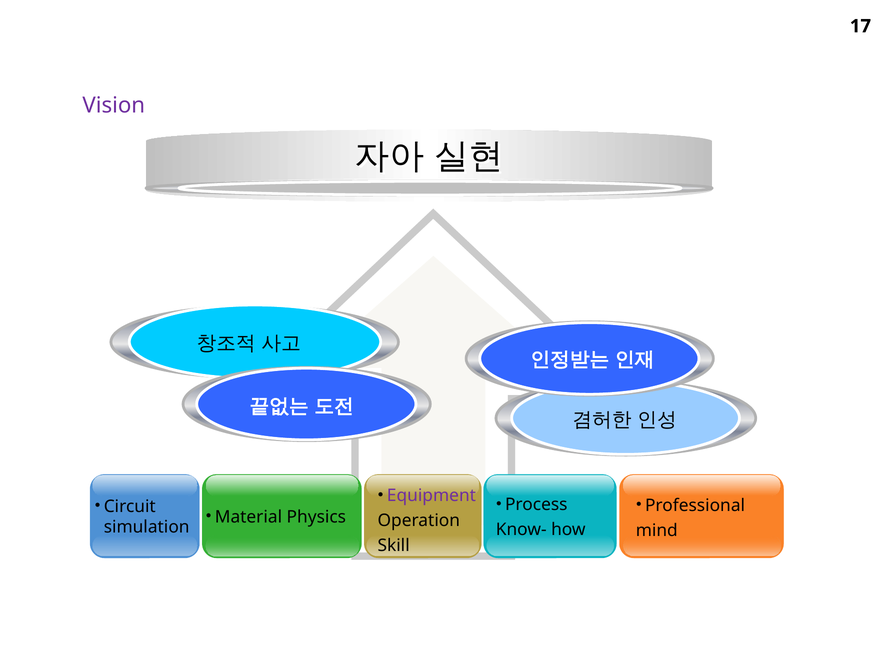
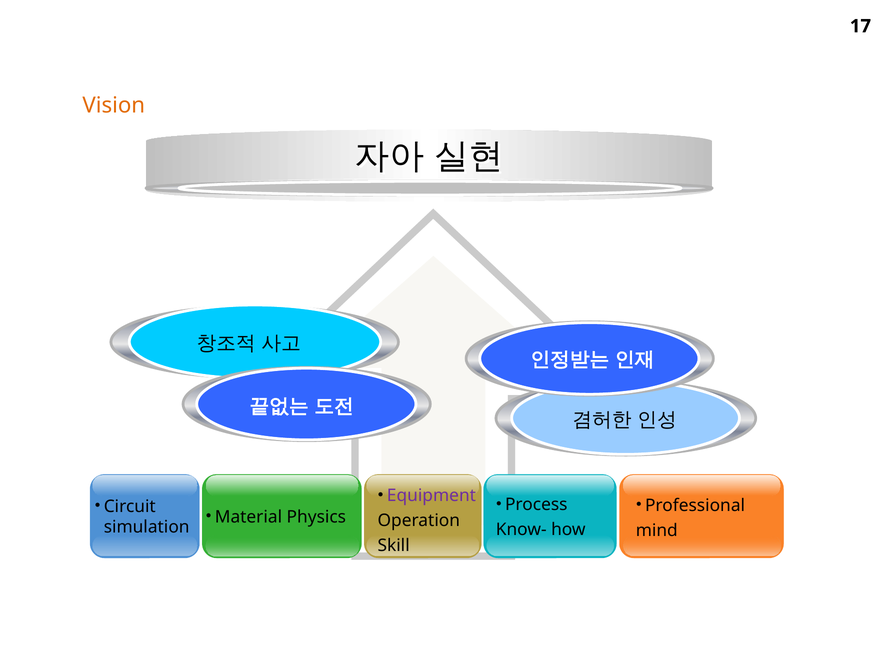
Vision colour: purple -> orange (114, 106)
